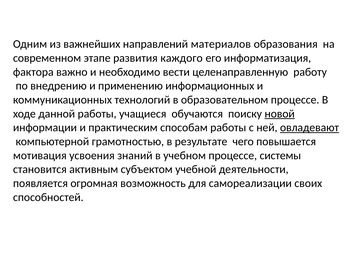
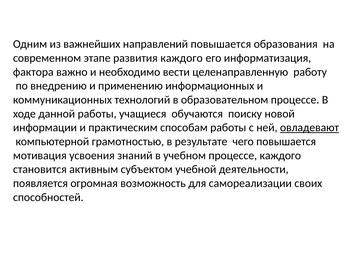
направлений материалов: материалов -> повышается (221, 44)
новой underline: present -> none (280, 113)
процессе системы: системы -> каждого (280, 155)
